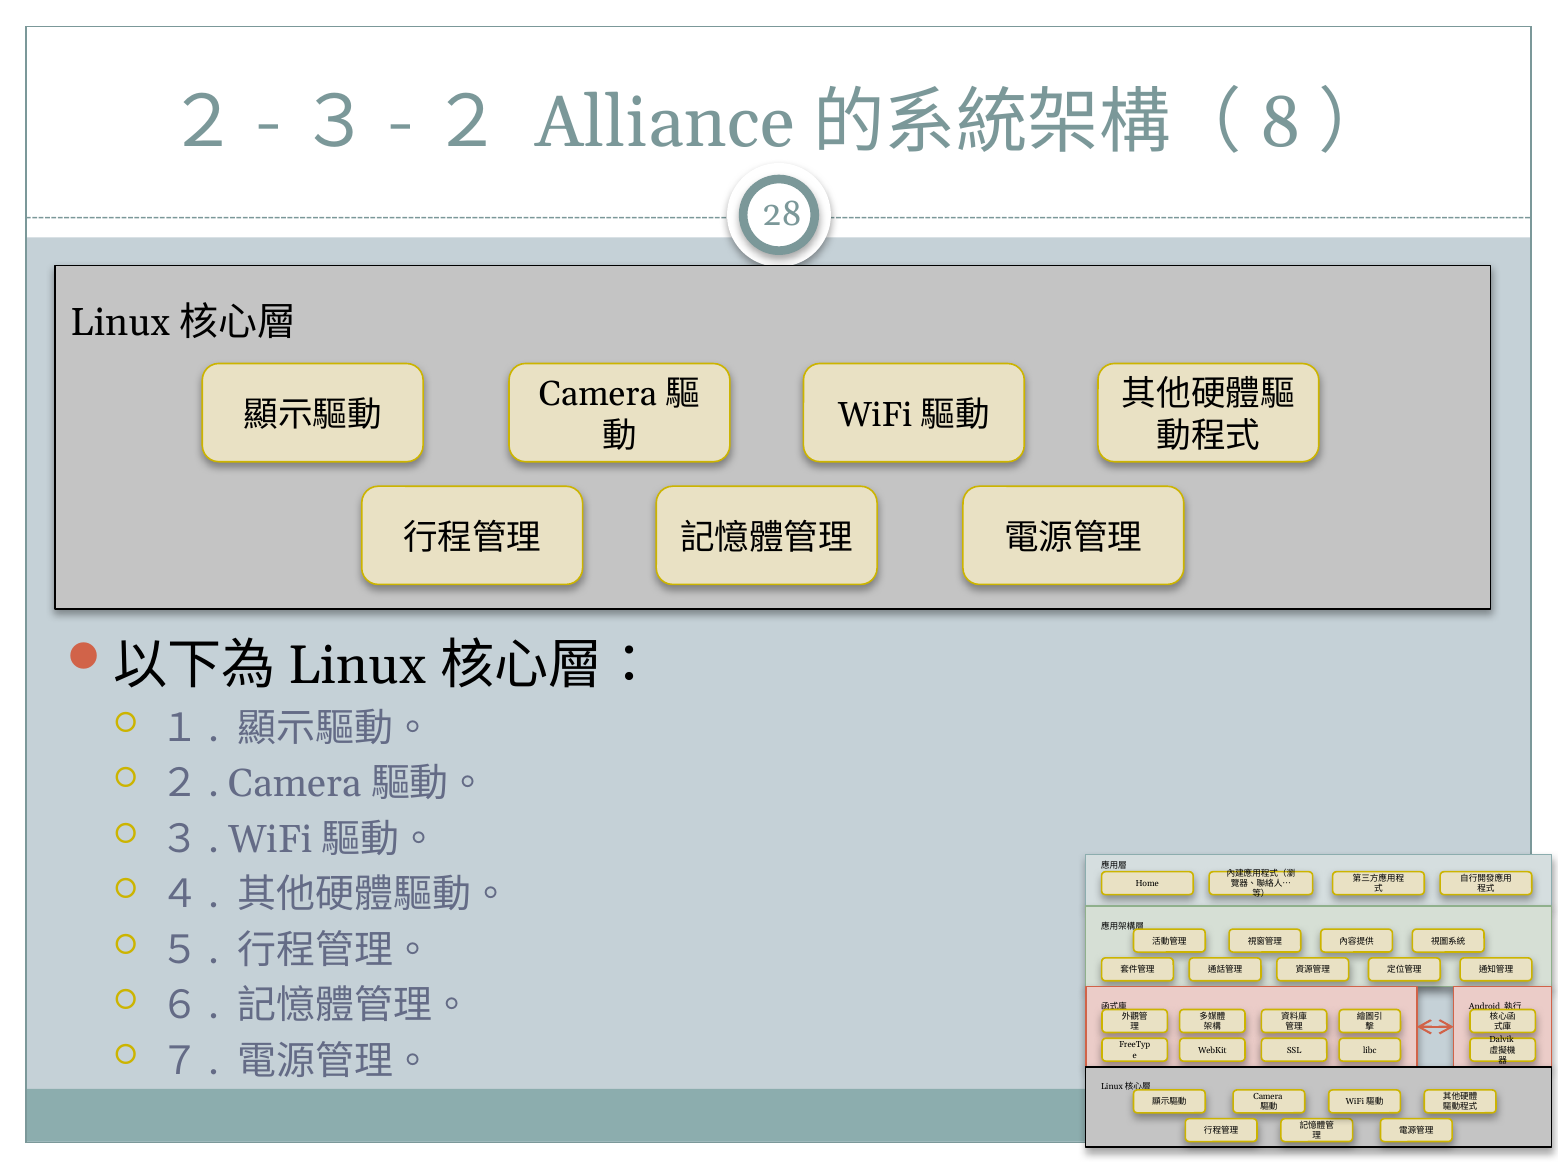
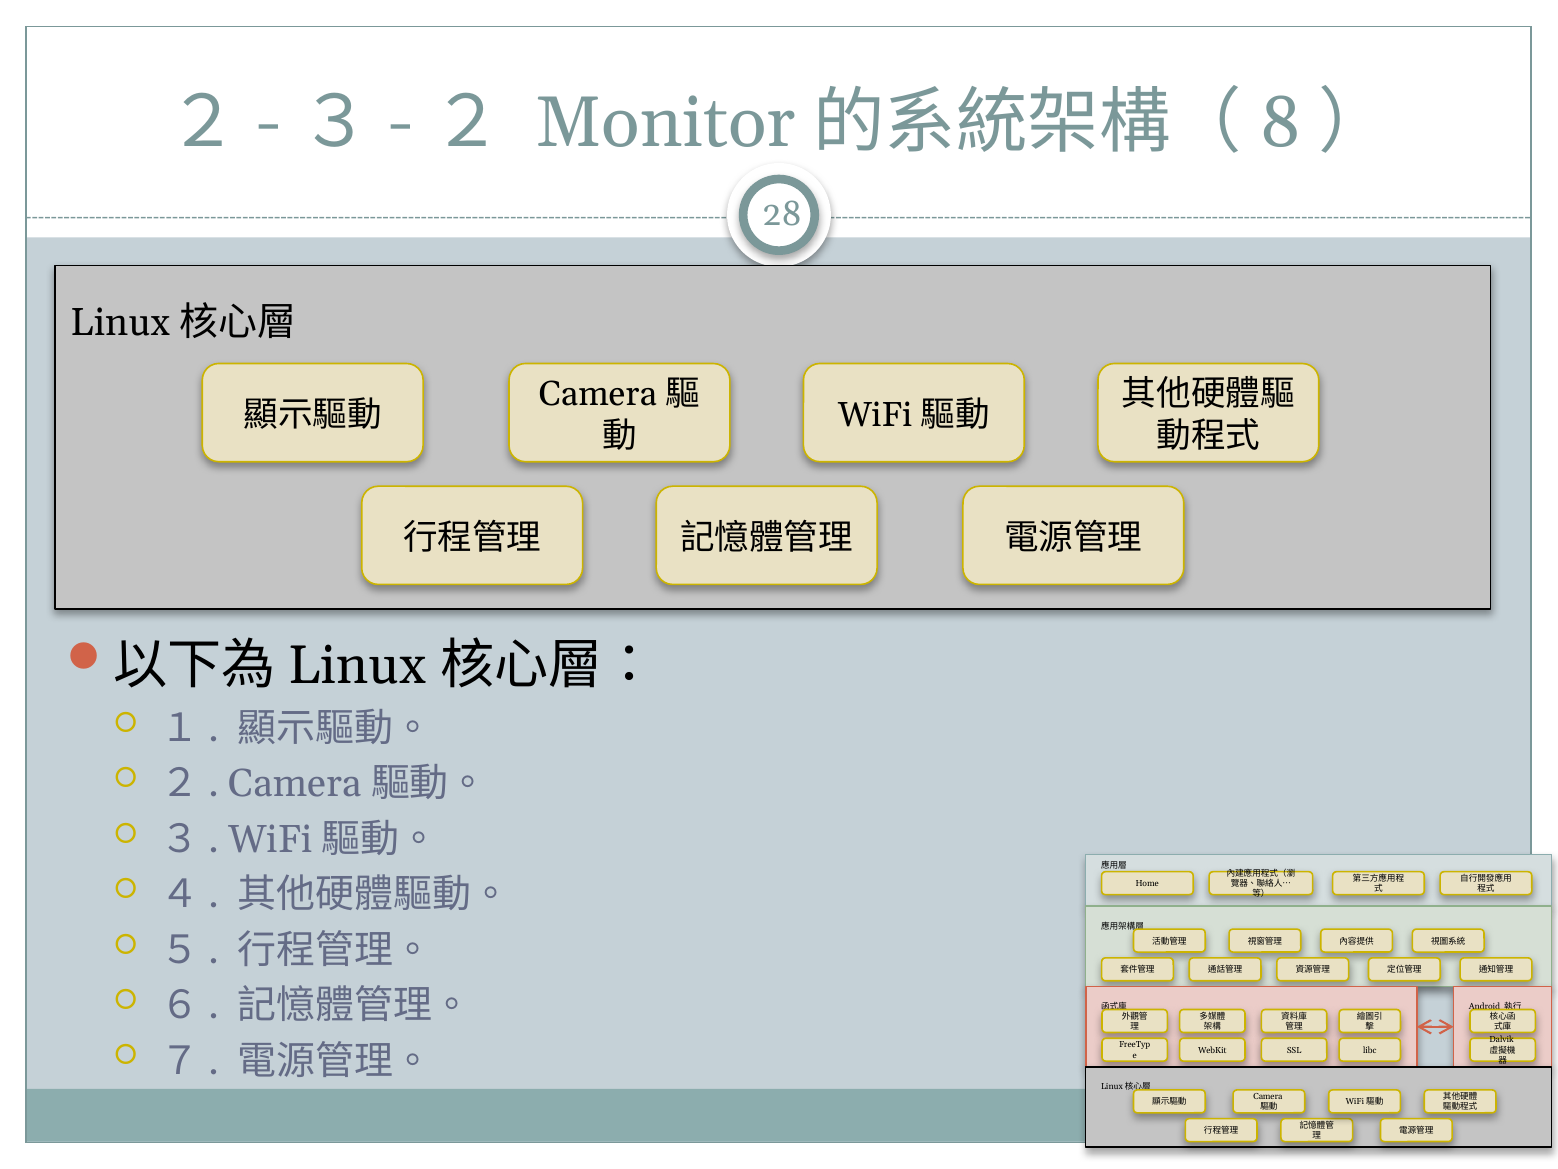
Alliance: Alliance -> Monitor (666, 123)
